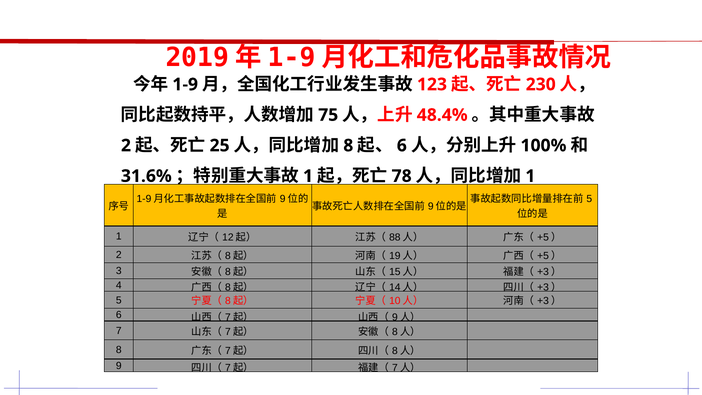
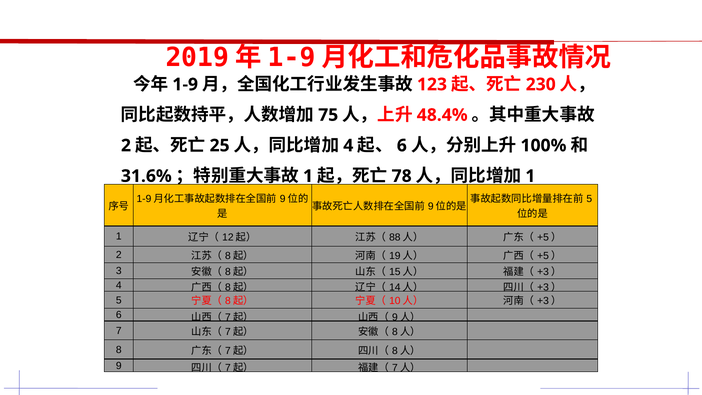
8: 8 -> 4 (348, 146)
